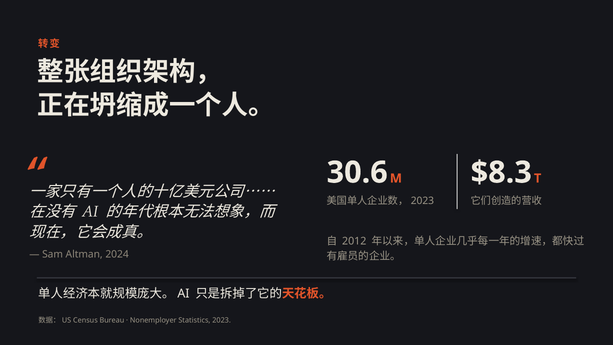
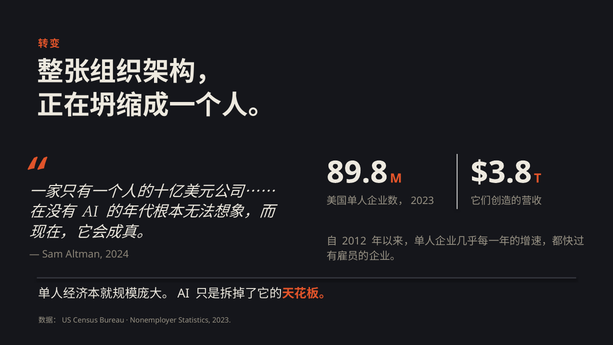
30.6: 30.6 -> 89.8 (357, 172)
$8.3: $8.3 -> $3.8 (501, 172)
